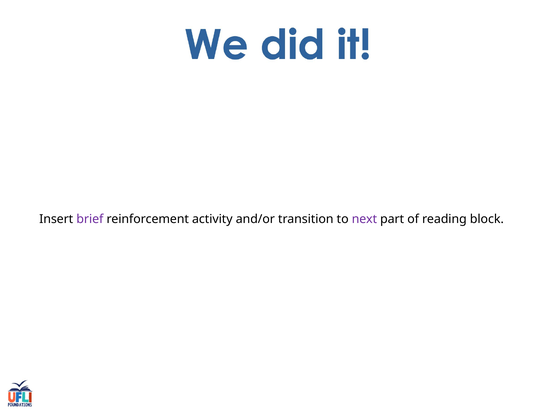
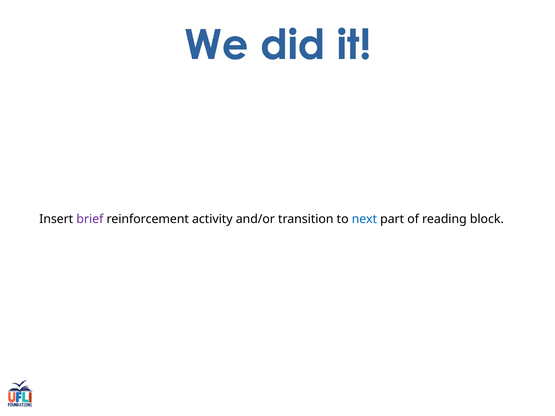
next colour: purple -> blue (364, 219)
